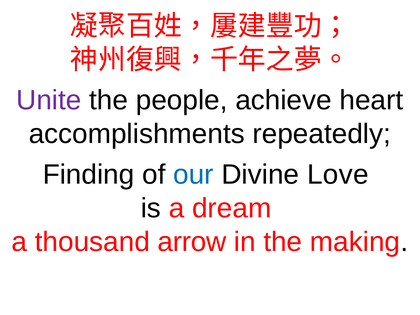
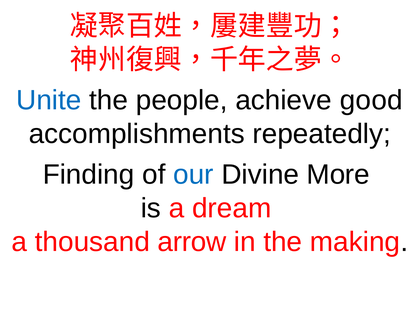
Unite colour: purple -> blue (49, 100)
heart: heart -> good (371, 100)
Love: Love -> More (338, 175)
